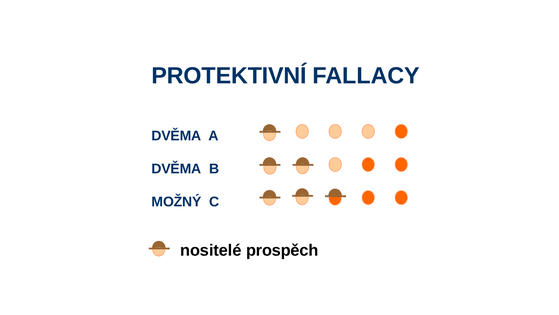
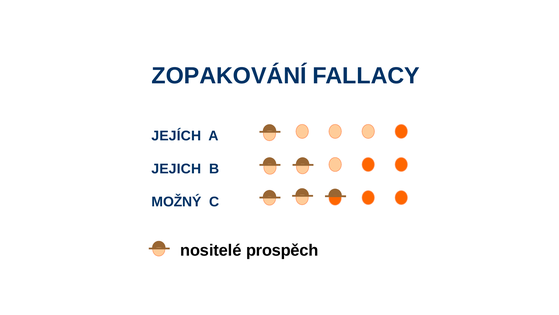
PROTEKTIVNÍ: PROTEKTIVNÍ -> ZOPAKOVÁNÍ (229, 76)
DVĚMA: DVĚMA -> JEJÍCH (176, 136)
DVĚMA: DVĚMA -> JEJICH (176, 169)
